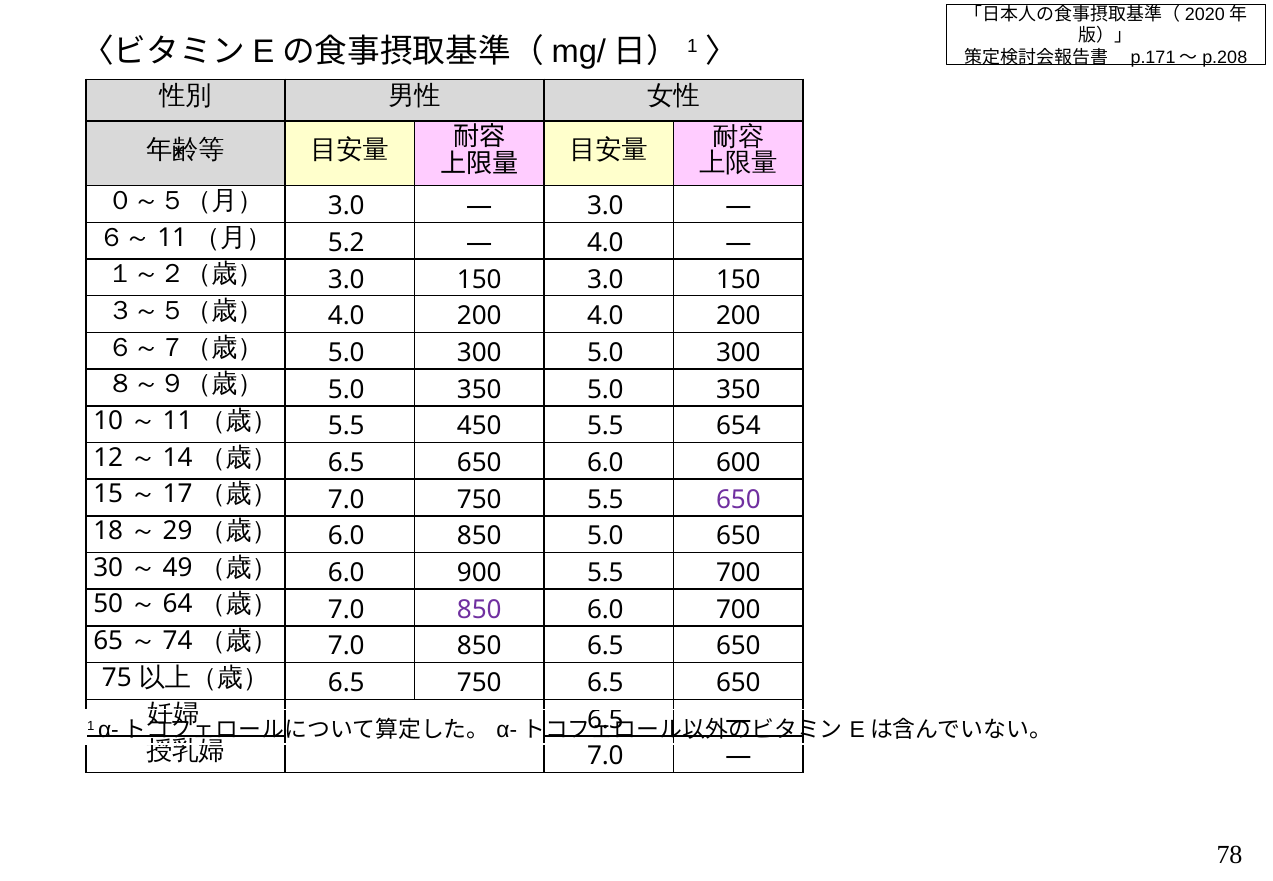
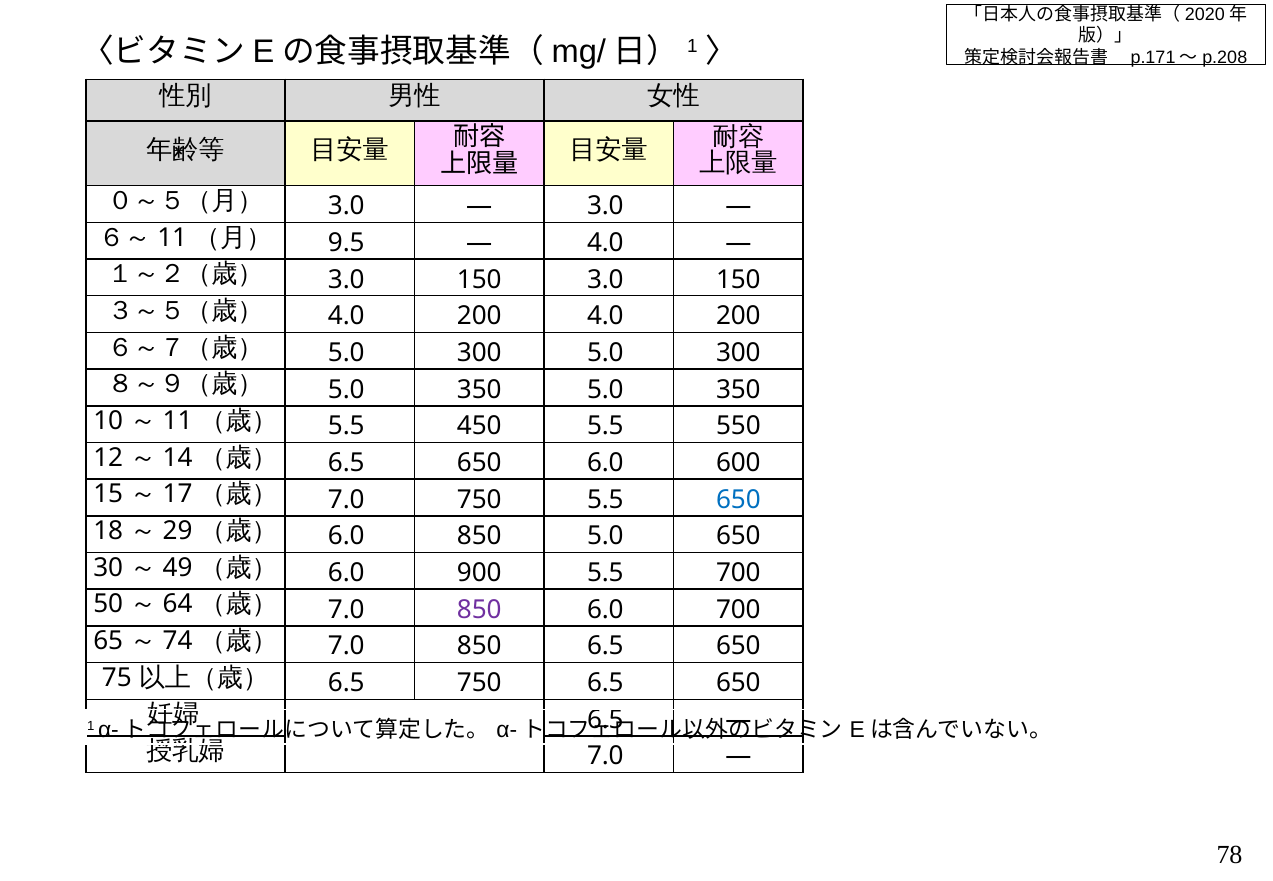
5.2: 5.2 -> 9.5 (346, 243)
654: 654 -> 550 (738, 426)
650 colour: purple -> blue (738, 500)
